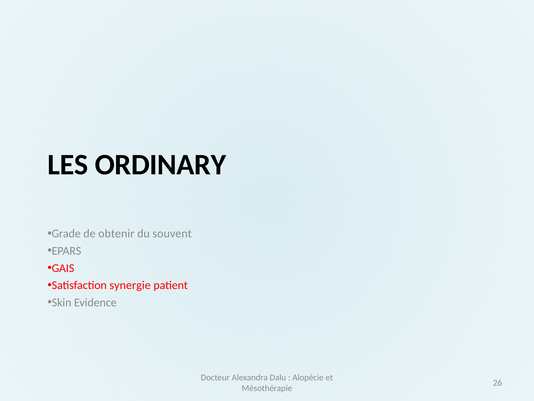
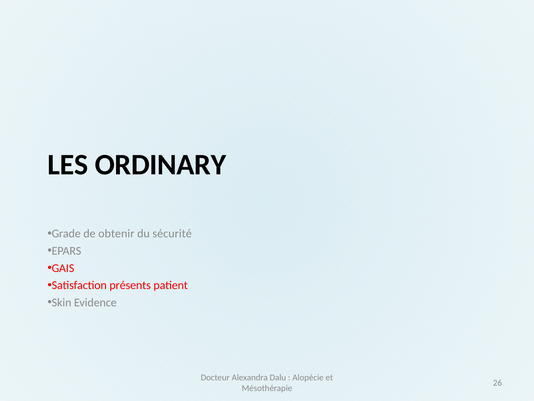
souvent: souvent -> sécurité (172, 233)
synergie: synergie -> présents (130, 285)
